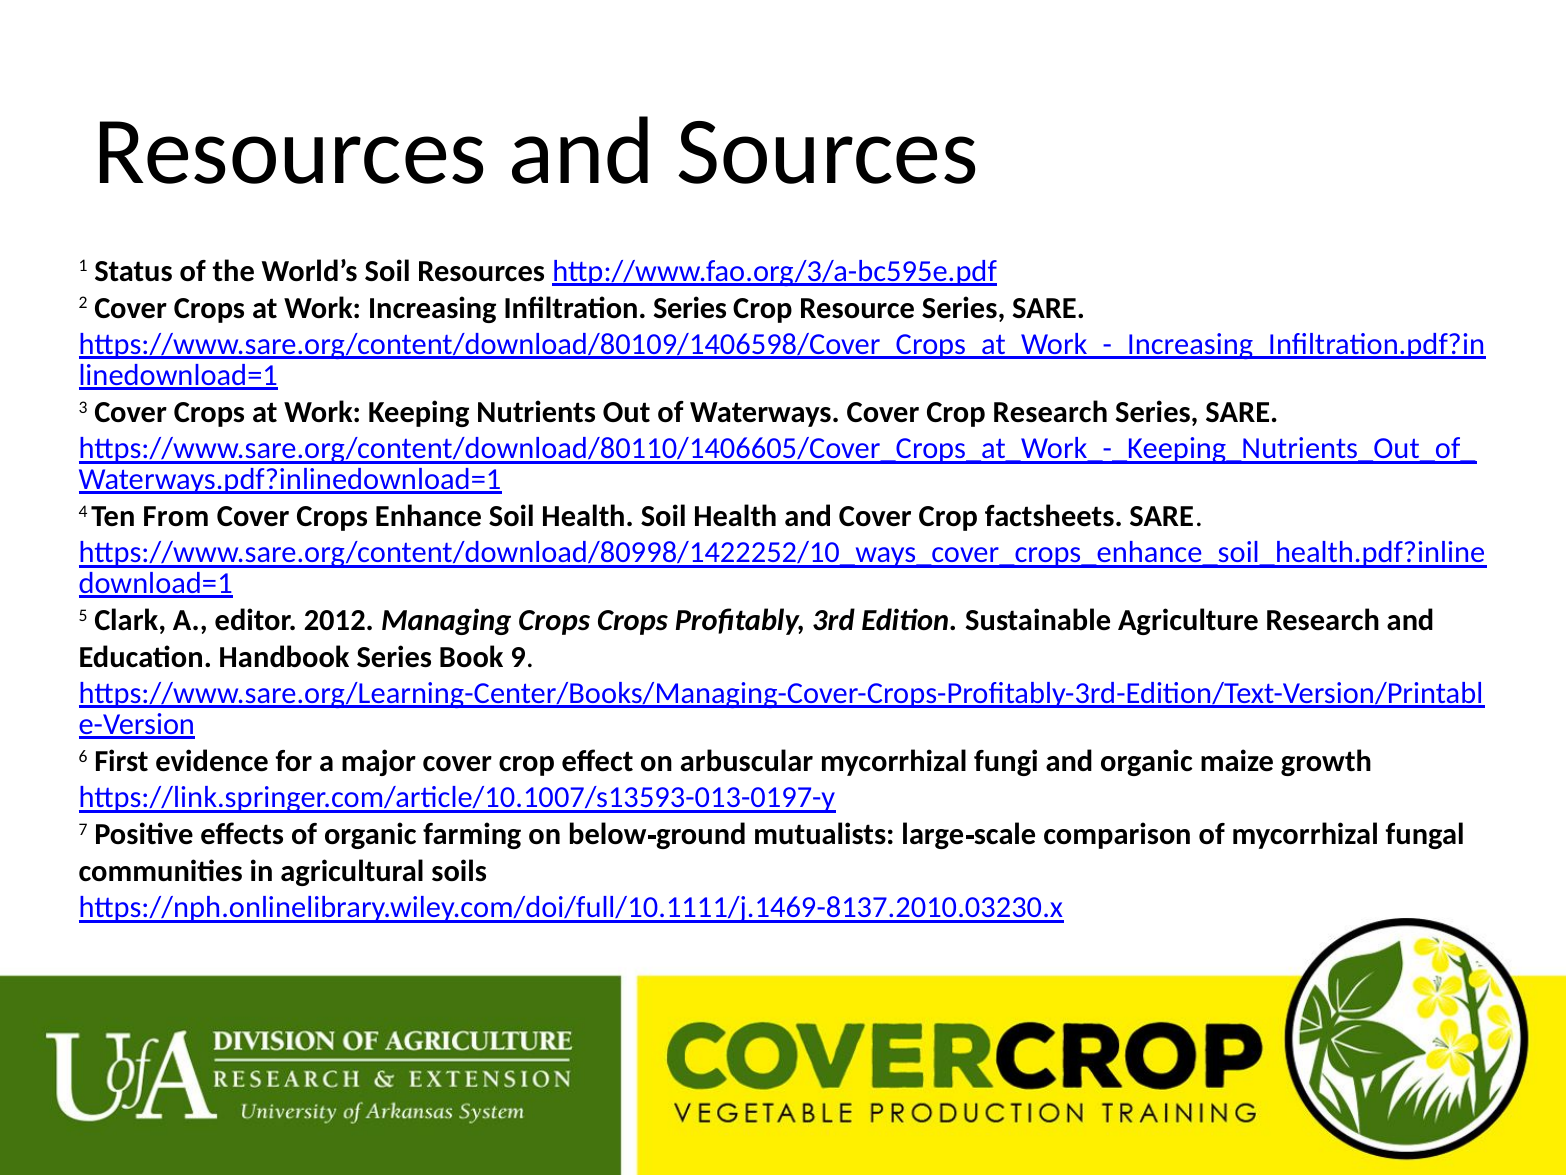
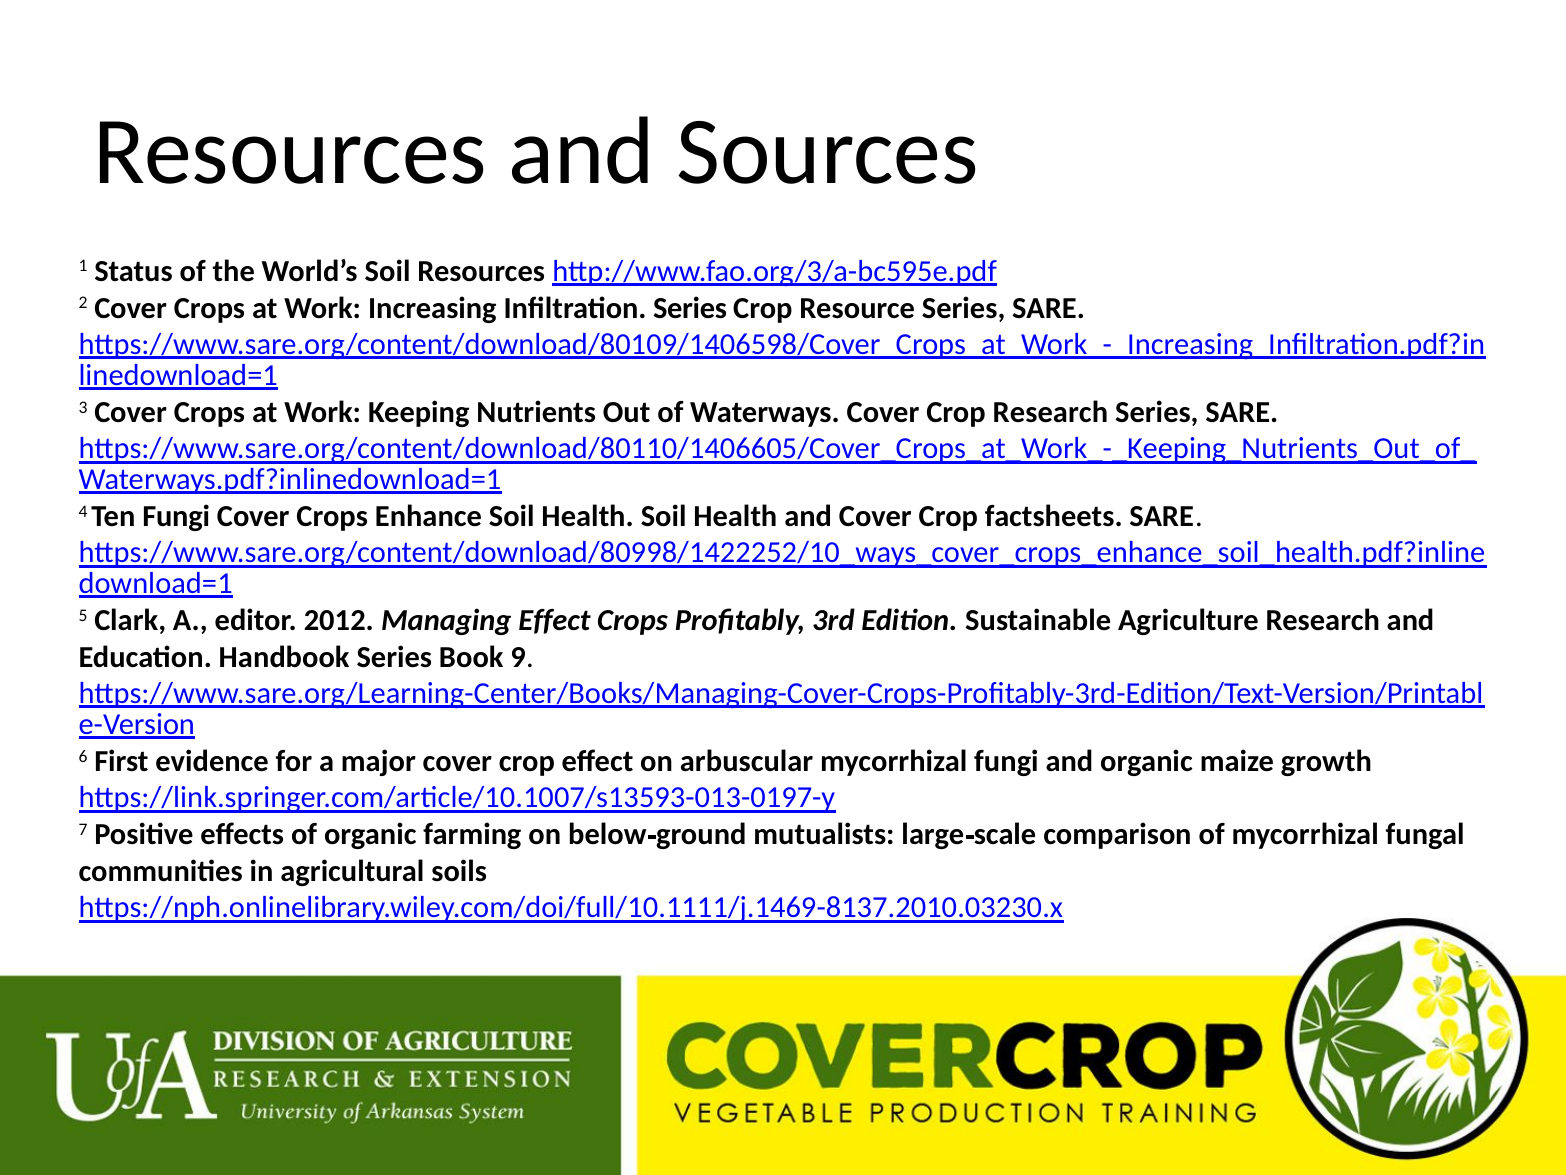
Ten From: From -> Fungi (176, 516)
Managing Crops: Crops -> Effect (554, 620)
